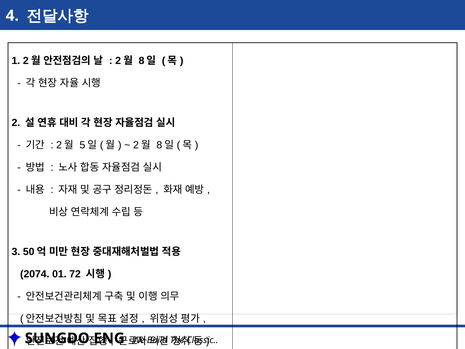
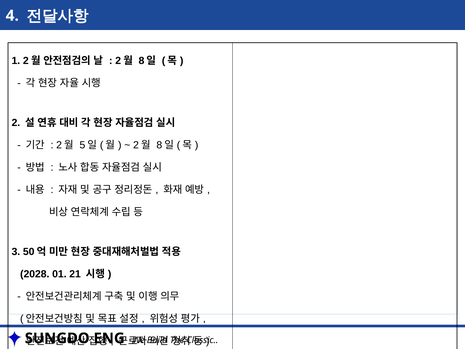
2074: 2074 -> 2028 (35, 274)
72: 72 -> 21 (75, 274)
